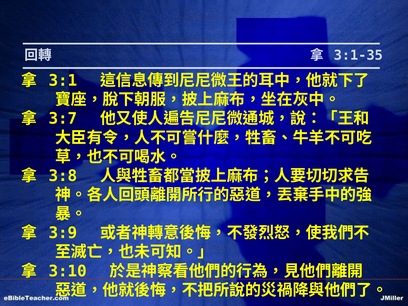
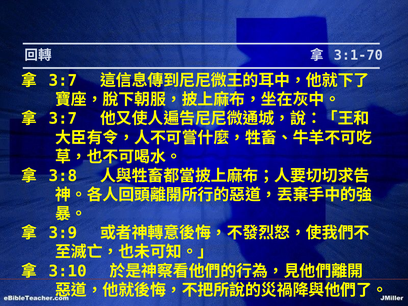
3:1-35: 3:1-35 -> 3:1-70 (358, 55)
3:1: 3:1 -> 3:7 (63, 81)
